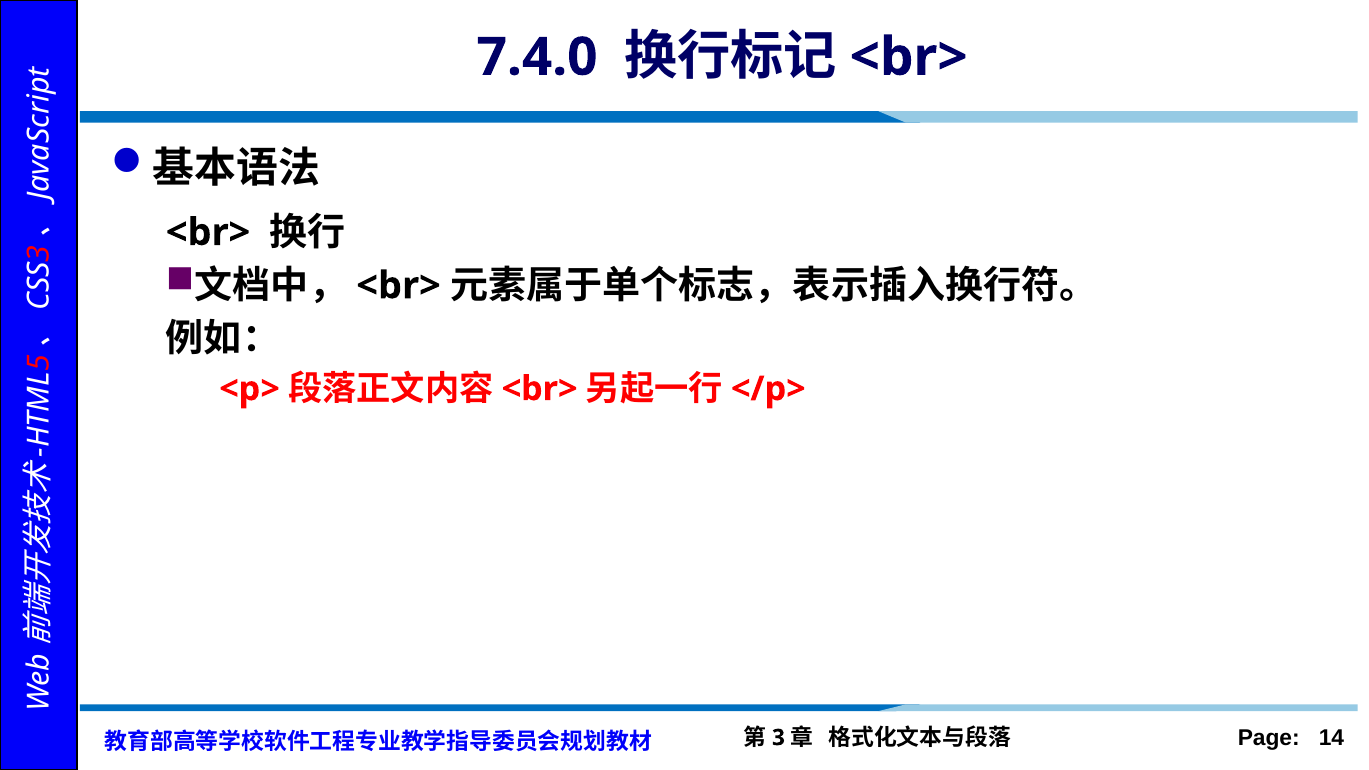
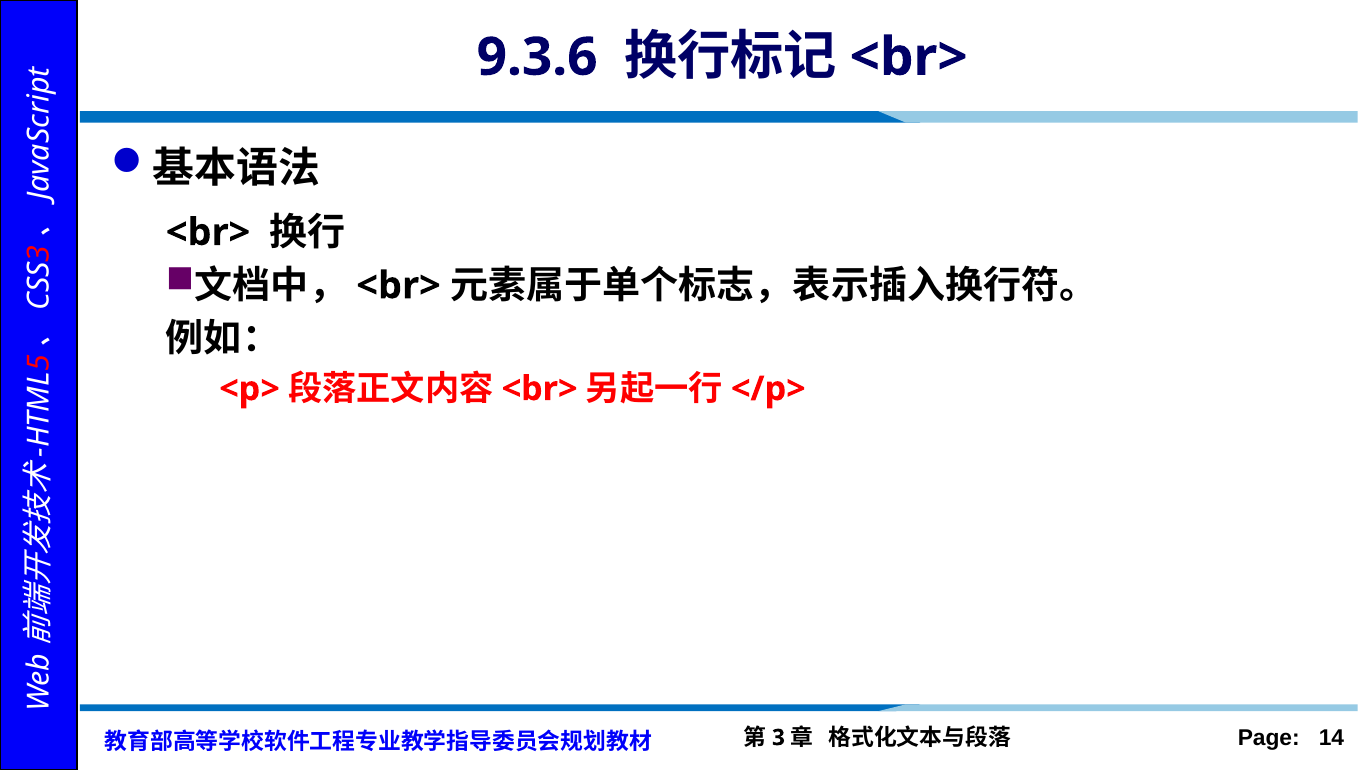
7.4.0: 7.4.0 -> 9.3.6 (537, 57)
